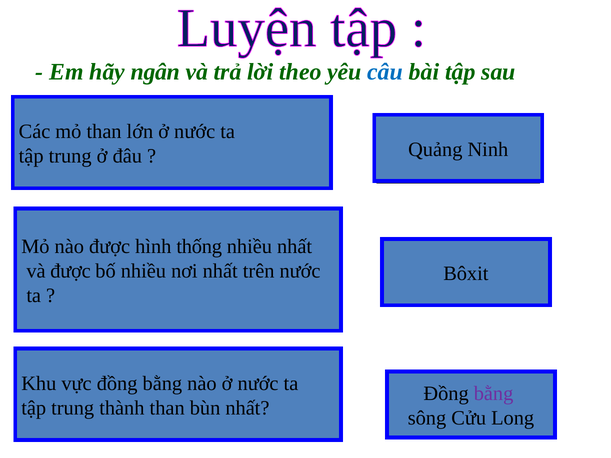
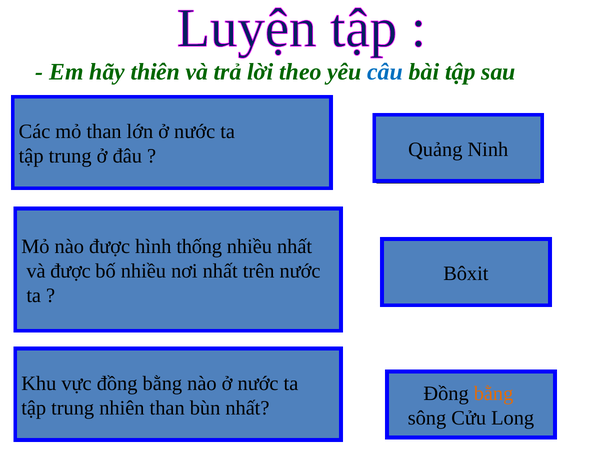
ngân: ngân -> thiên (155, 72)
bằng colour: purple -> orange (494, 394)
thành: thành -> nhiên (122, 408)
